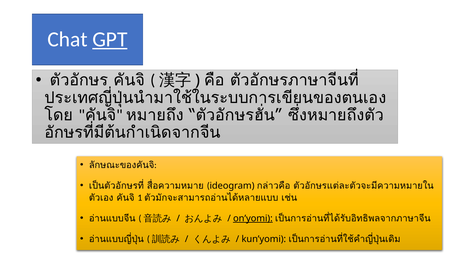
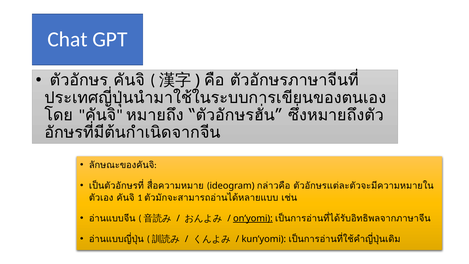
GPT underline: present -> none (110, 39)
